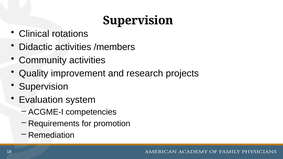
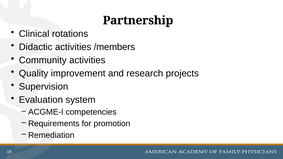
Supervision: Supervision -> Partnership (138, 20)
